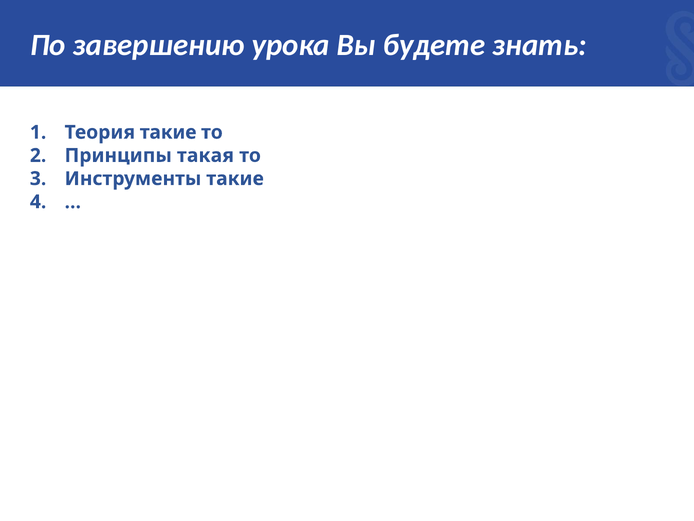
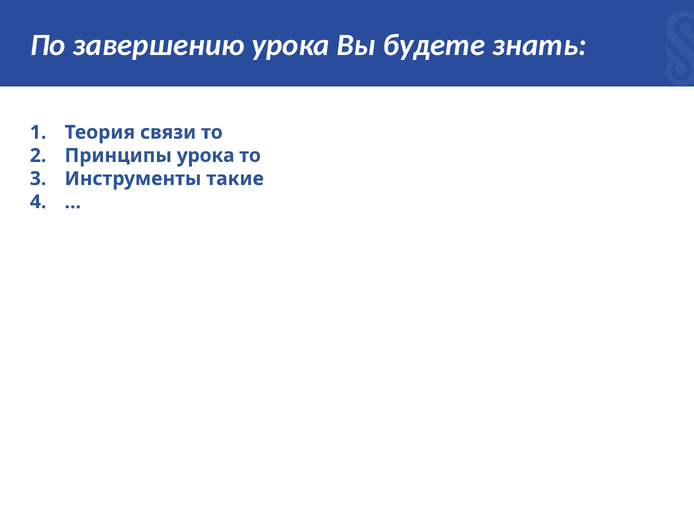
Теория такие: такие -> связи (168, 132)
Принципы такая: такая -> урока (206, 155)
